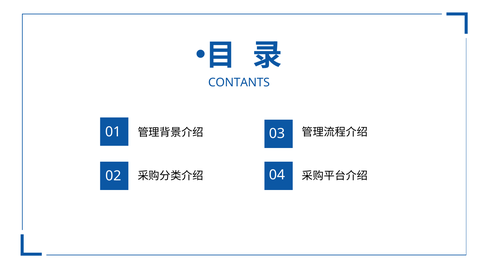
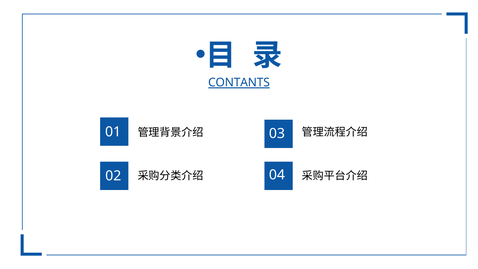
CONTANTS underline: none -> present (239, 83)
